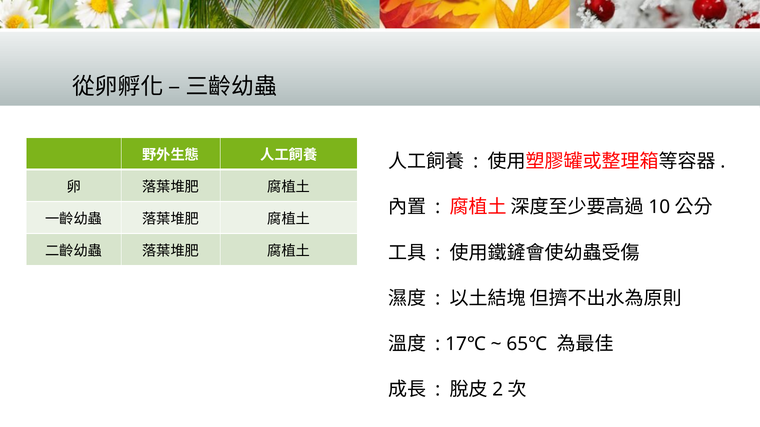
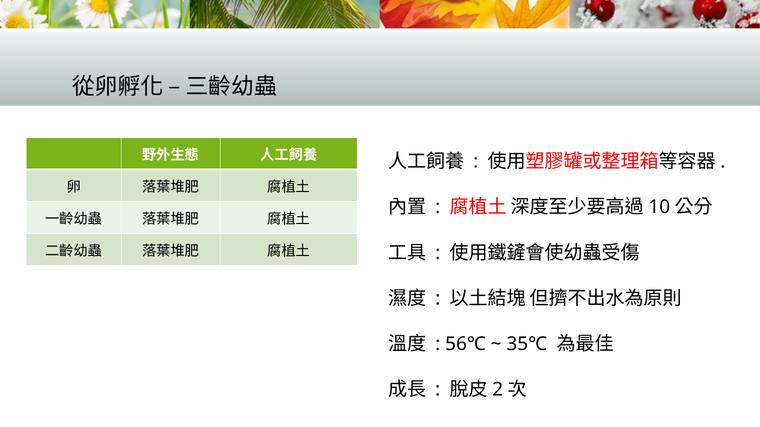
17℃: 17℃ -> 56℃ (465, 344)
65℃: 65℃ -> 35℃ (527, 344)
